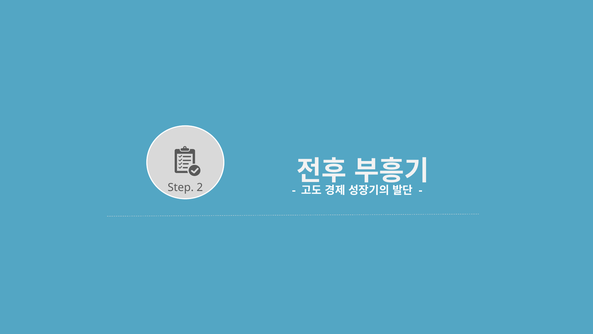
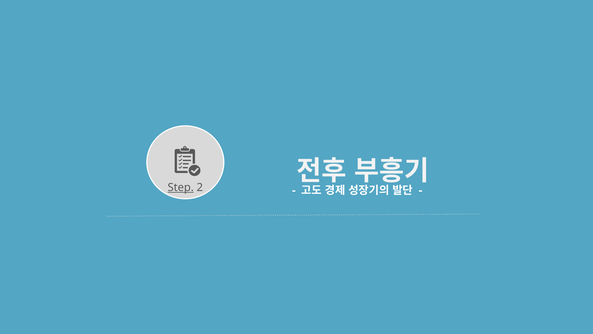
Step underline: none -> present (181, 187)
